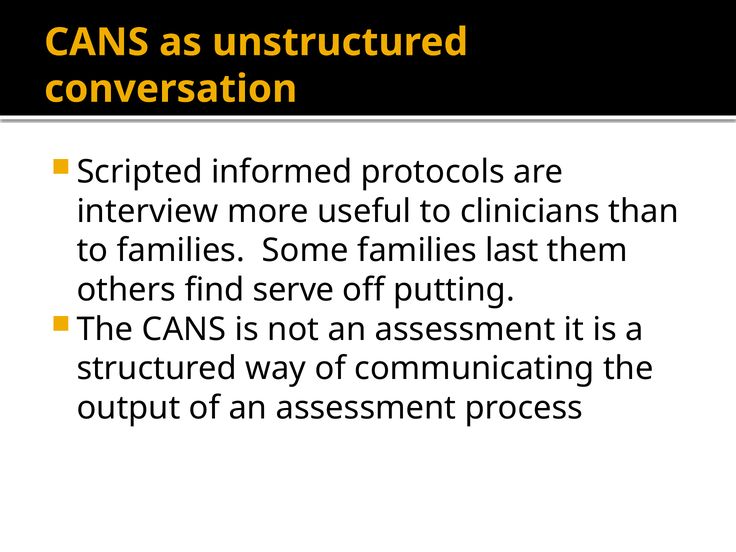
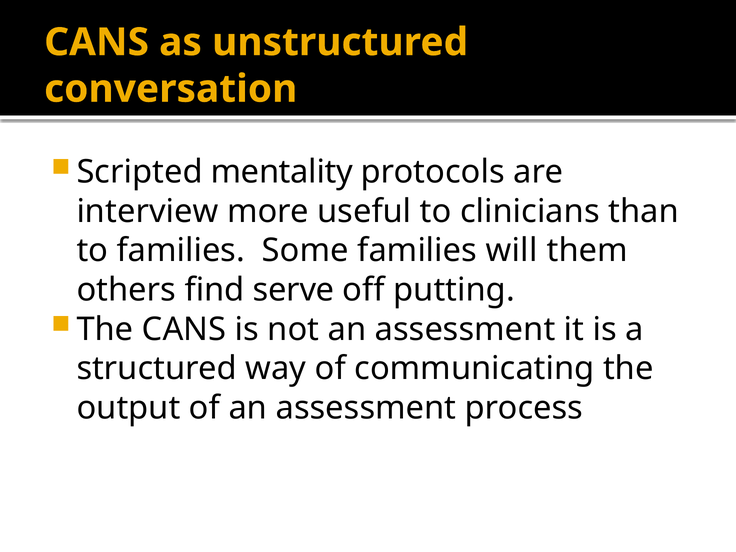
informed: informed -> mentality (282, 172)
last: last -> will (512, 251)
